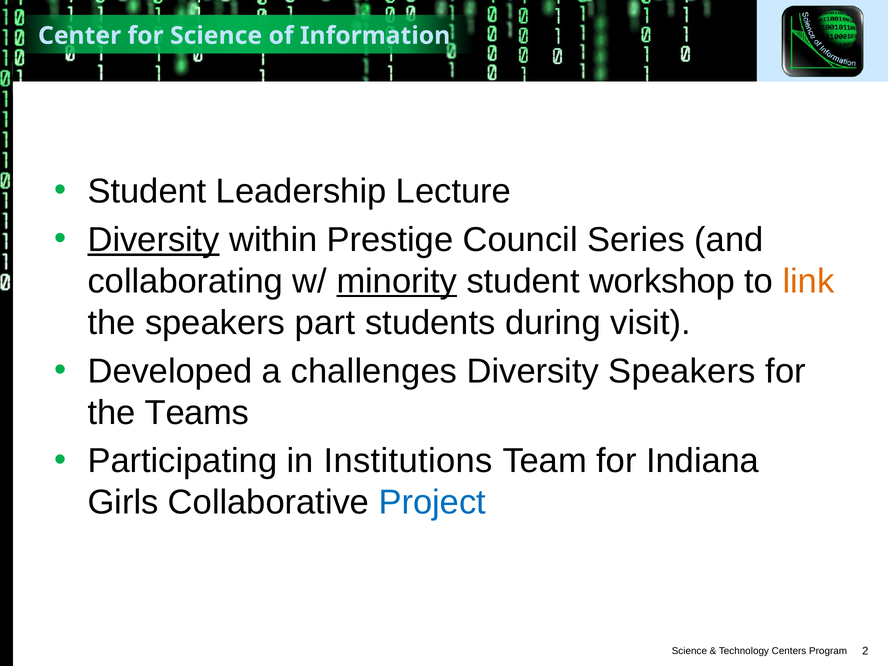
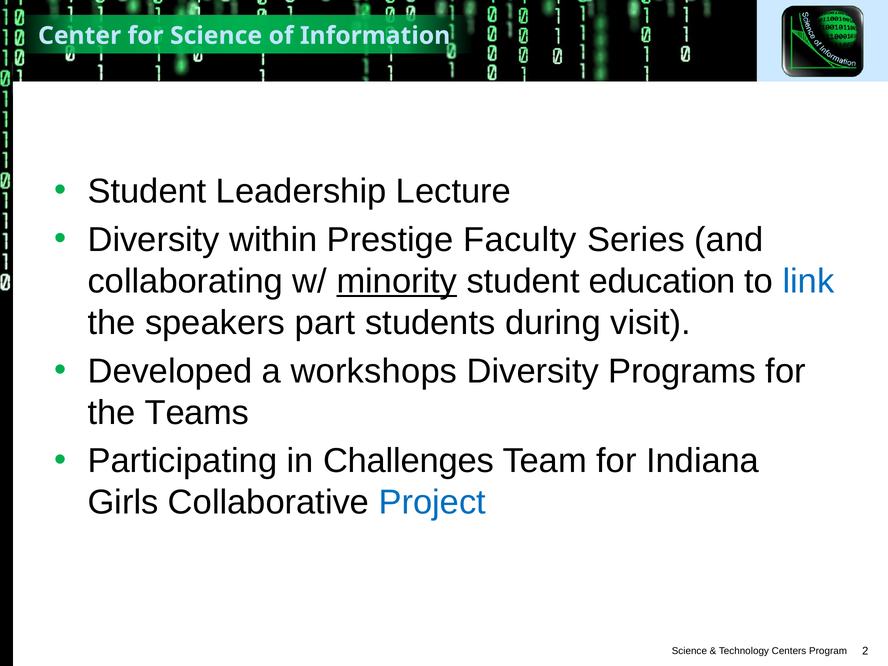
Diversity underline: present -> none (154, 240)
Council: Council -> Faculty (520, 240)
workshop: workshop -> education (662, 281)
link colour: orange -> blue (808, 281)
challenges: challenges -> workshops (374, 371)
Diversity Speakers: Speakers -> Programs (682, 371)
Institutions: Institutions -> Challenges (409, 461)
